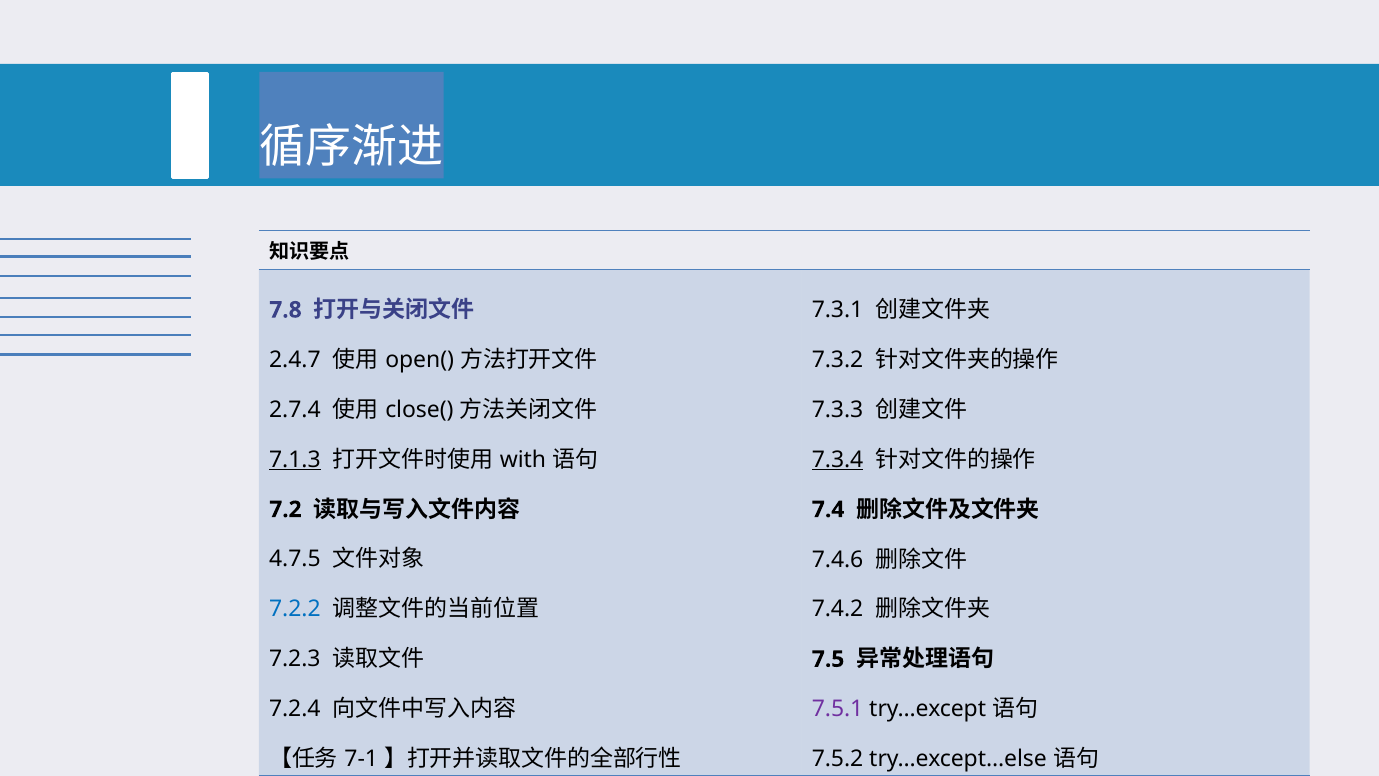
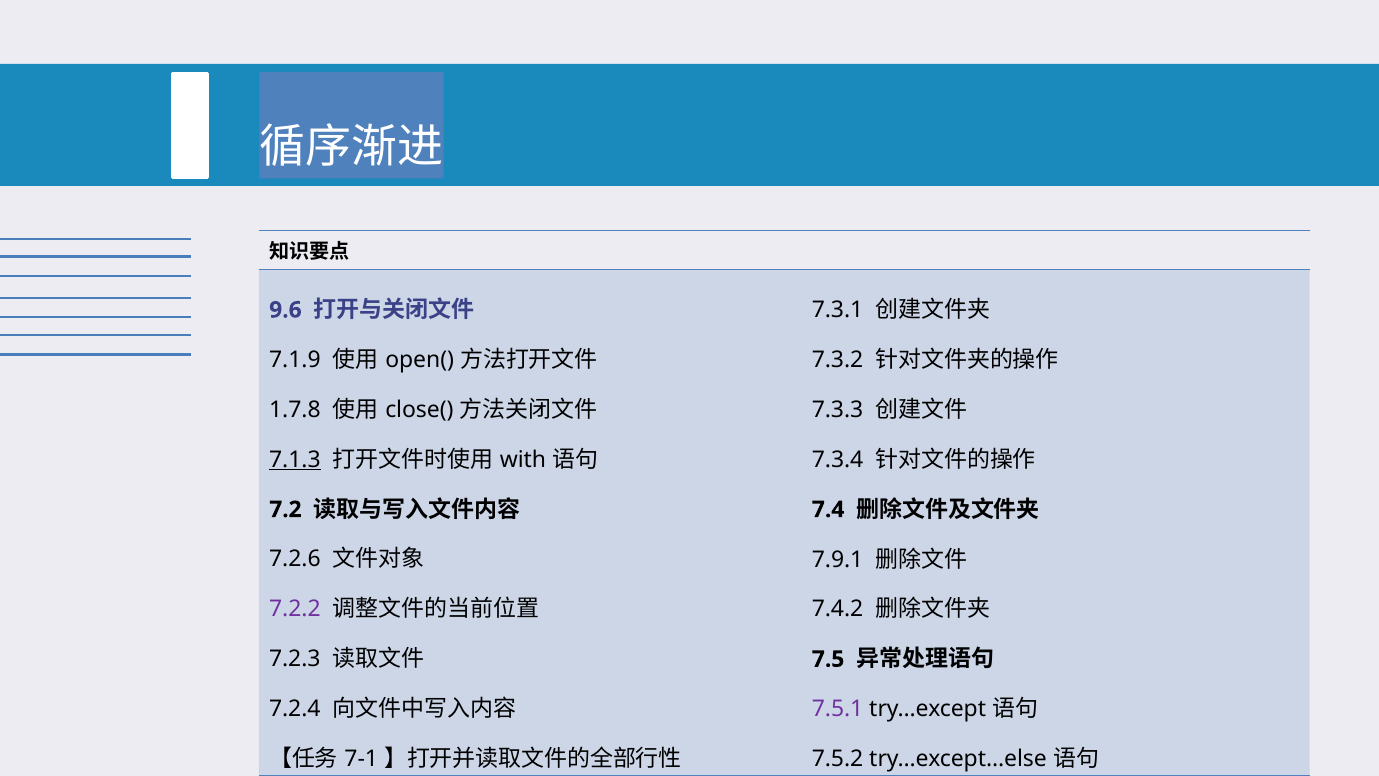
7.8: 7.8 -> 9.6 (285, 310)
2.4.7: 2.4.7 -> 7.1.9 (295, 360)
2.7.4: 2.7.4 -> 1.7.8 (295, 409)
7.3.4 underline: present -> none (838, 459)
4.7.5: 4.7.5 -> 7.2.6 (295, 559)
7.4.6: 7.4.6 -> 7.9.1 (838, 559)
7.2.2 colour: blue -> purple (295, 609)
